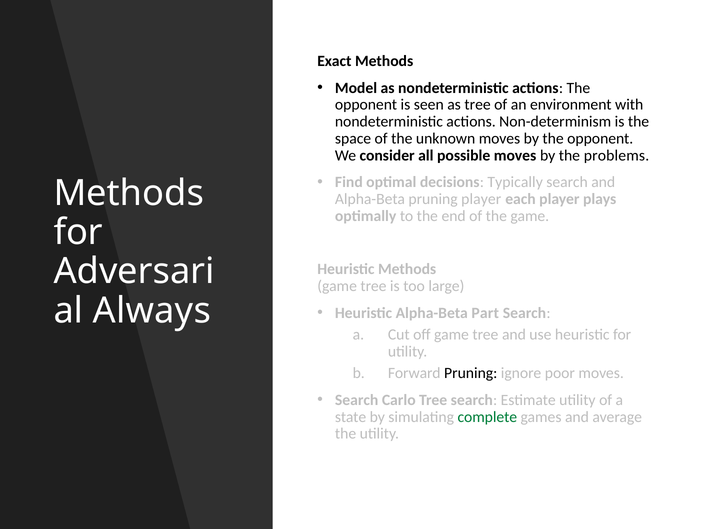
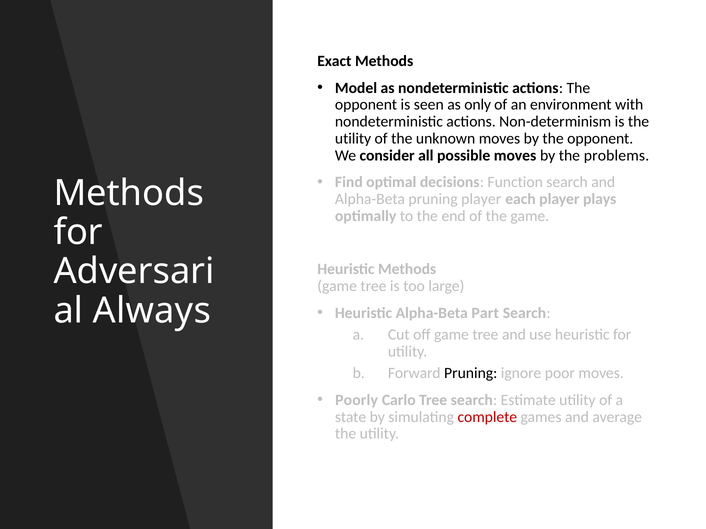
as tree: tree -> only (478, 105)
space: space -> utility (353, 139)
Typically: Typically -> Function (515, 182)
Search: Search -> Poorly (357, 400)
complete colour: green -> red (487, 417)
